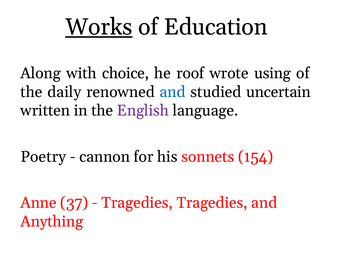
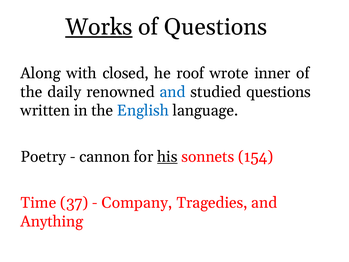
of Education: Education -> Questions (216, 27)
choice: choice -> closed (126, 73)
using: using -> inner (272, 73)
studied uncertain: uncertain -> questions (278, 92)
English colour: purple -> blue (143, 110)
his underline: none -> present (167, 157)
Anne: Anne -> Time (38, 203)
Tragedies: Tragedies -> Company (137, 203)
